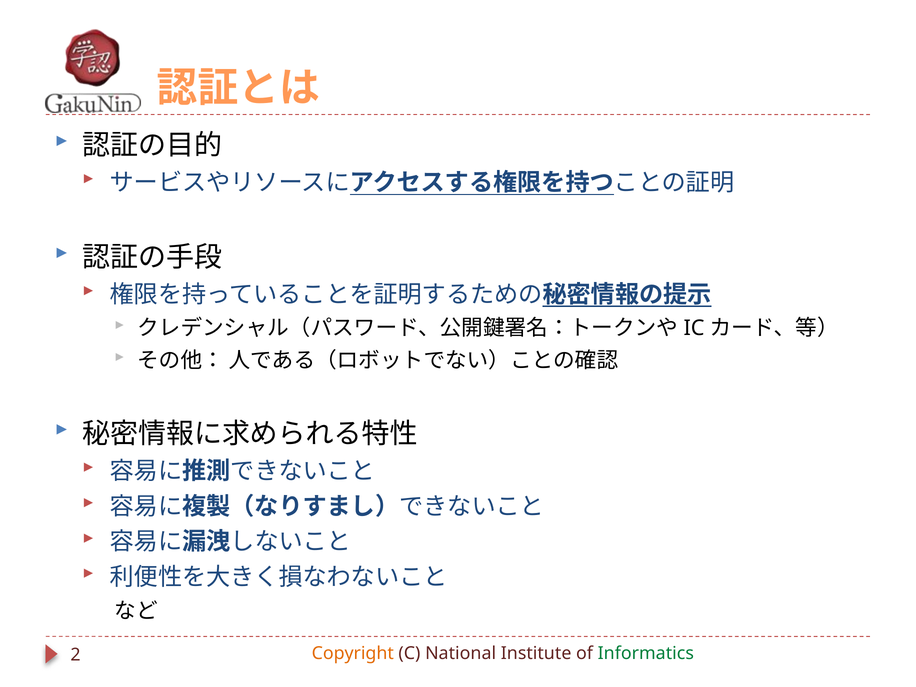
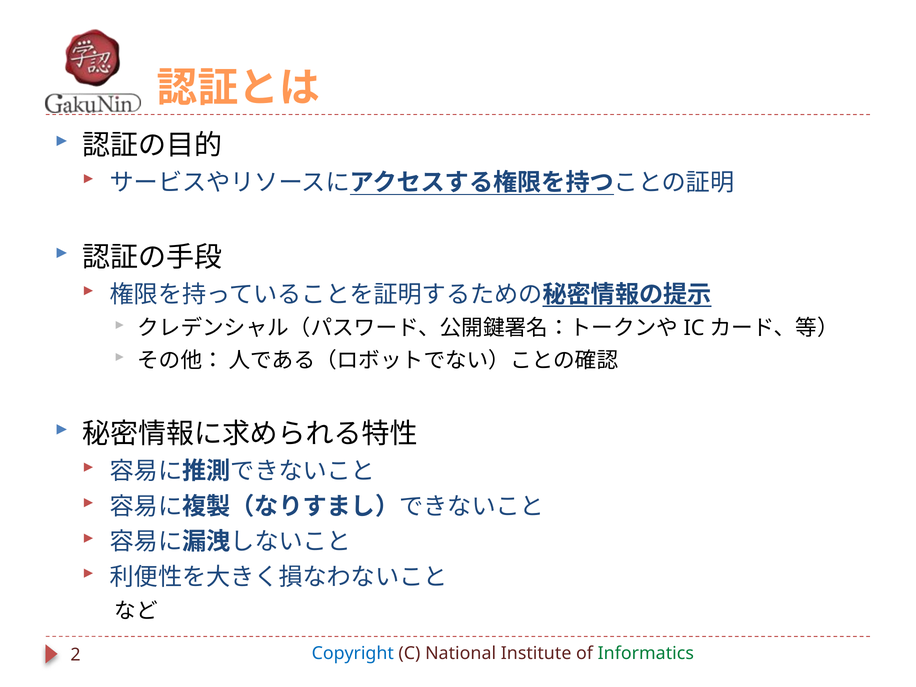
Copyright colour: orange -> blue (353, 653)
